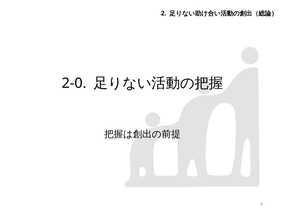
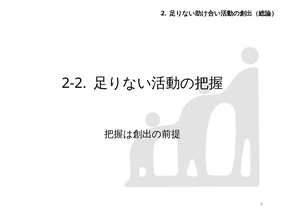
2-0: 2-0 -> 2-2 (74, 83)
